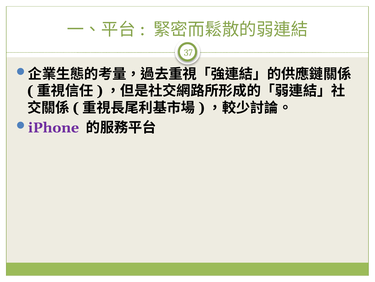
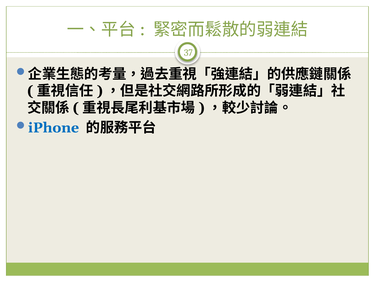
iPhone colour: purple -> blue (54, 127)
